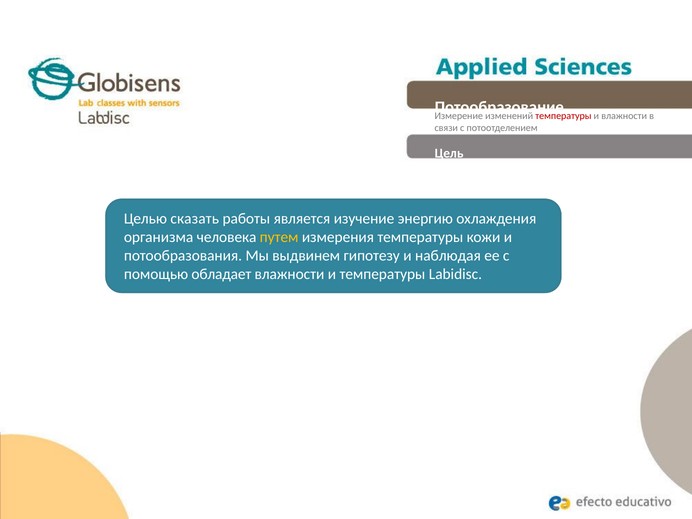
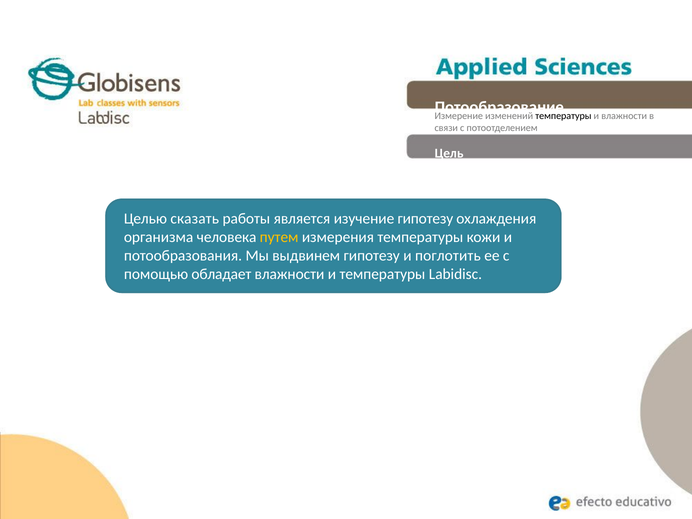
температуры colour: red -> black (563, 116)
изучение энергию: энергию -> гипотезу (425, 219)
наблюдая: наблюдая -> поглотить (448, 256)
